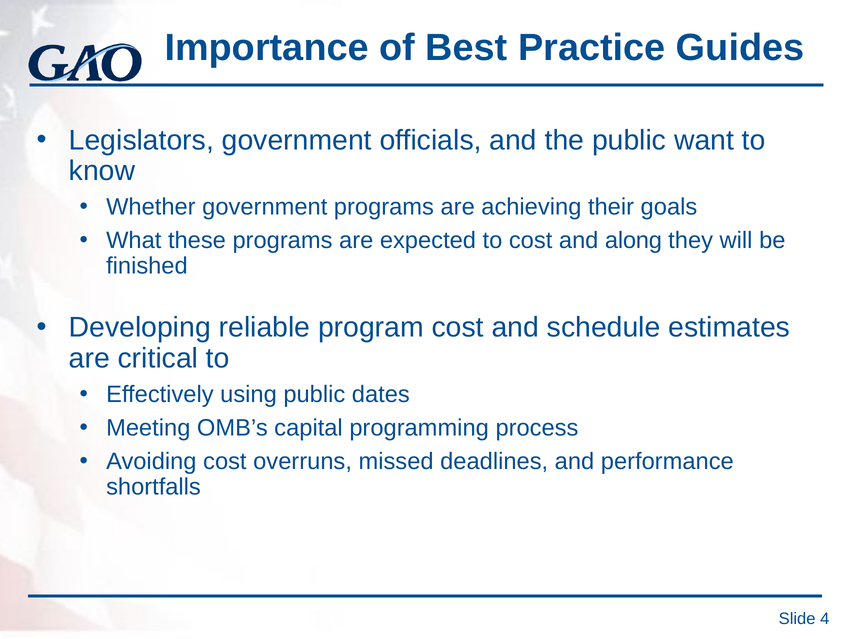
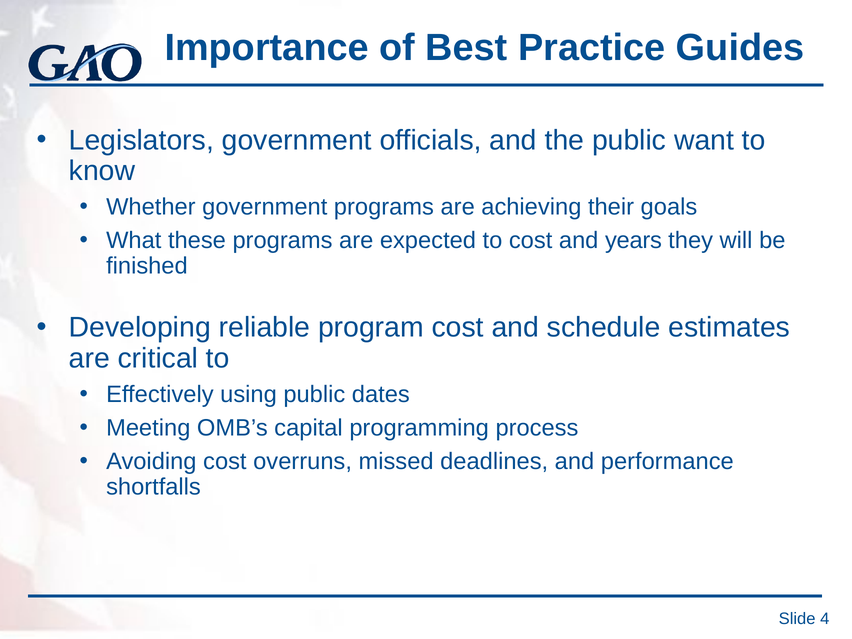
along: along -> years (633, 240)
